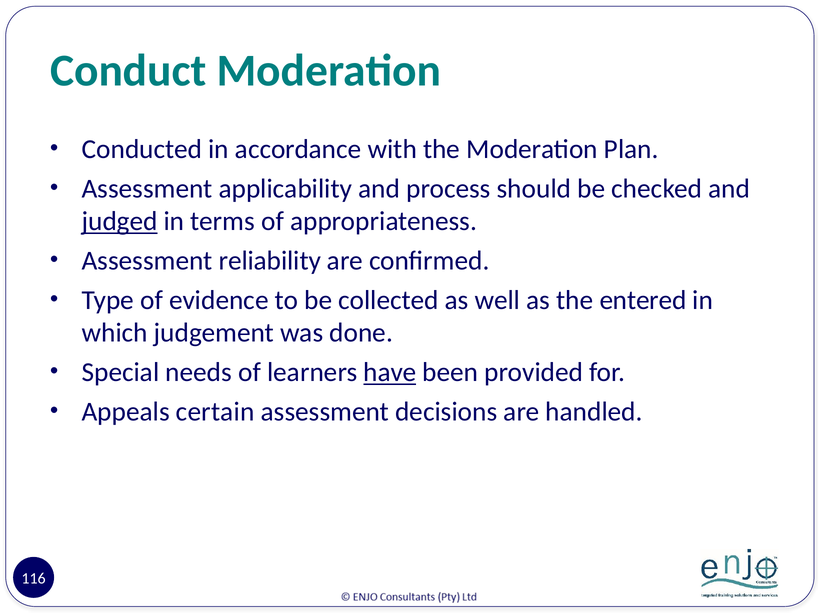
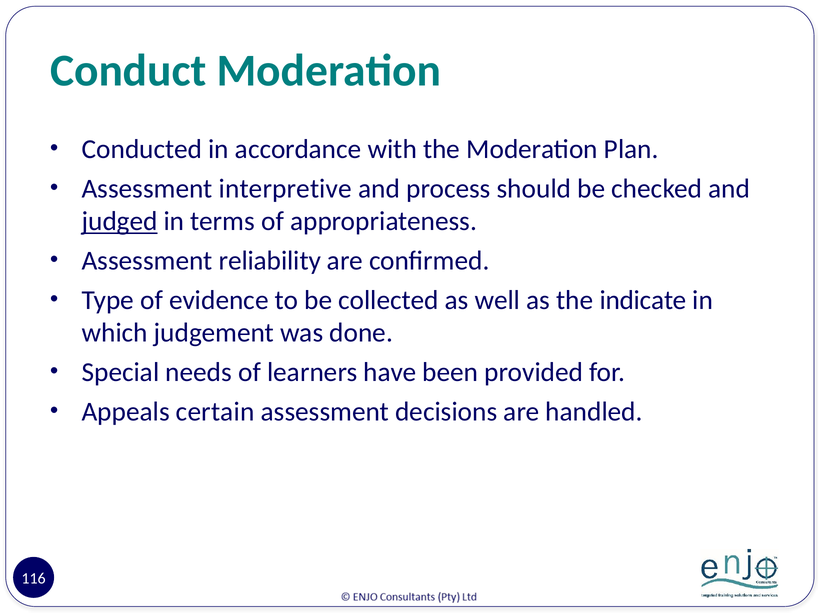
applicability: applicability -> interpretive (285, 189)
entered: entered -> indicate (643, 300)
have underline: present -> none (390, 372)
